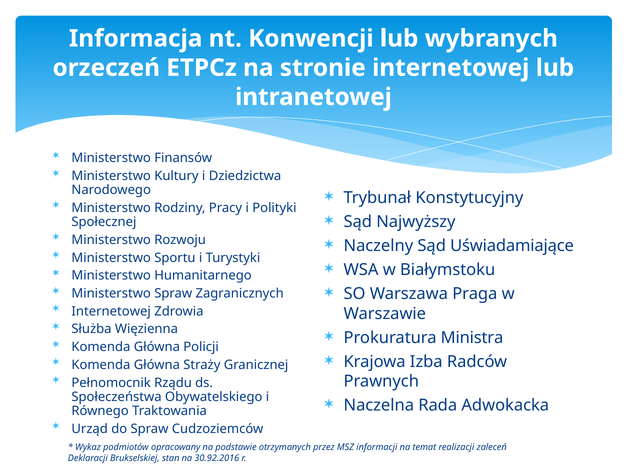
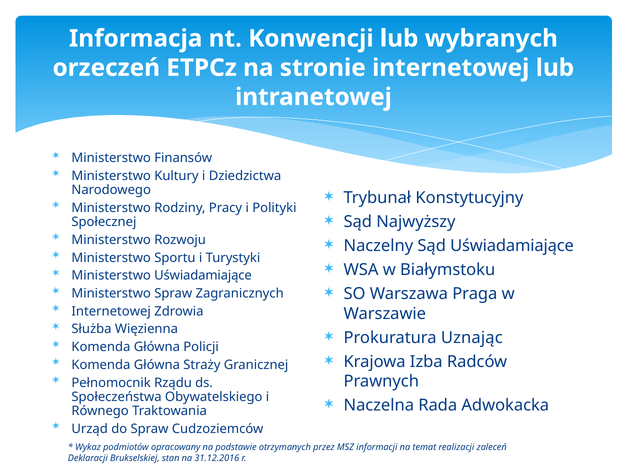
Ministerstwo Humanitarnego: Humanitarnego -> Uświadamiające (203, 276)
Ministra: Ministra -> Uznając (472, 338)
30.92.2016: 30.92.2016 -> 31.12.2016 (217, 458)
